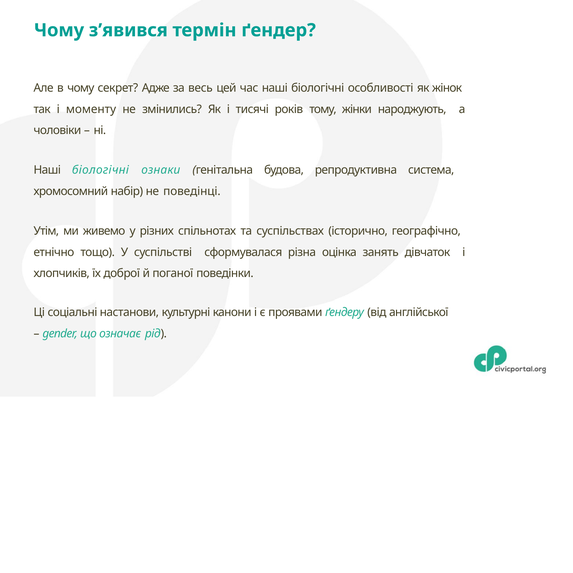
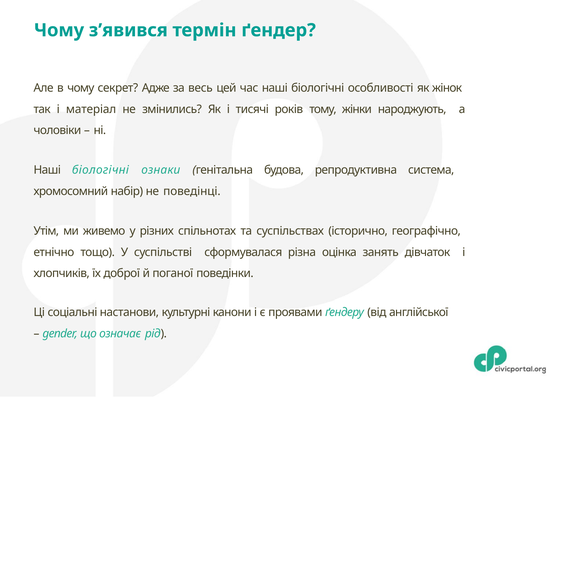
моменту: моменту -> матеріал (91, 109)
